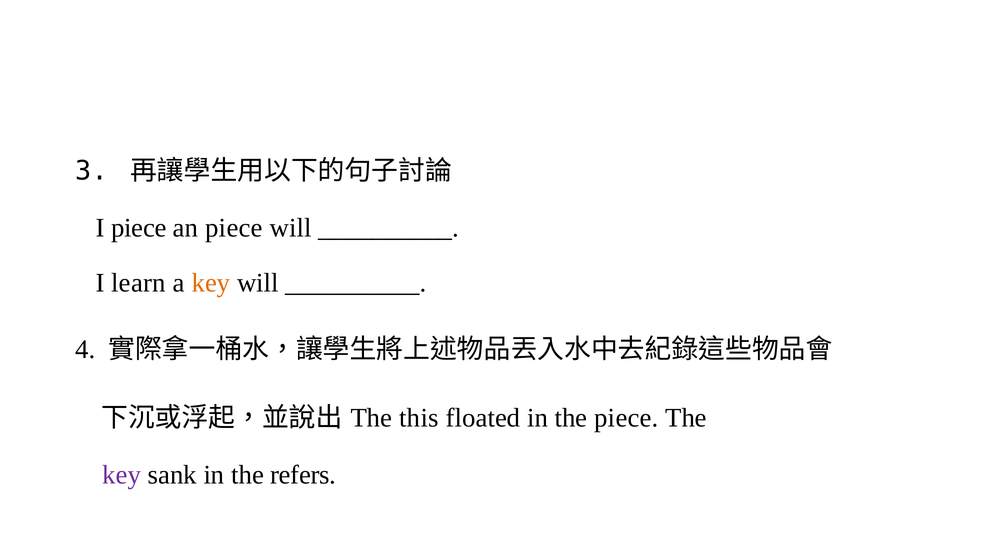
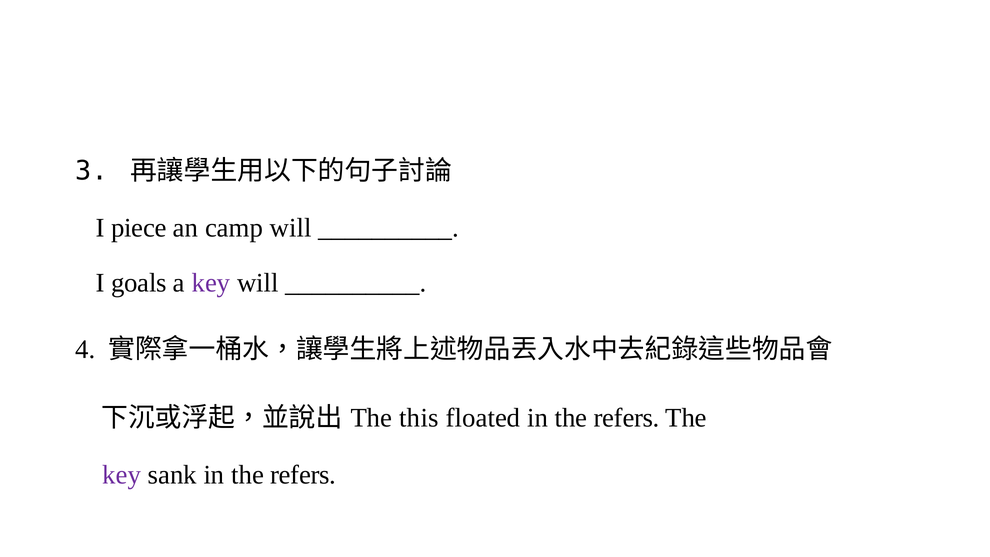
an piece: piece -> camp (234, 228)
learn: learn -> goals (139, 283)
key colour: orange -> purple (211, 283)
floated in the piece: piece -> refers (627, 418)
